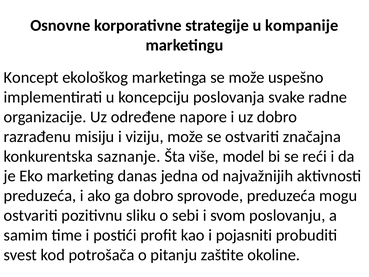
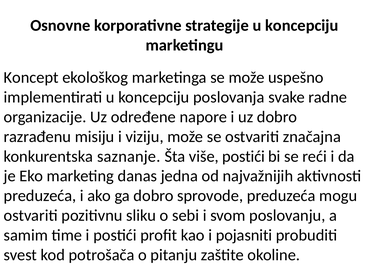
strategije u kompanije: kompanije -> koncepciju (302, 25)
više model: model -> postići (244, 156)
